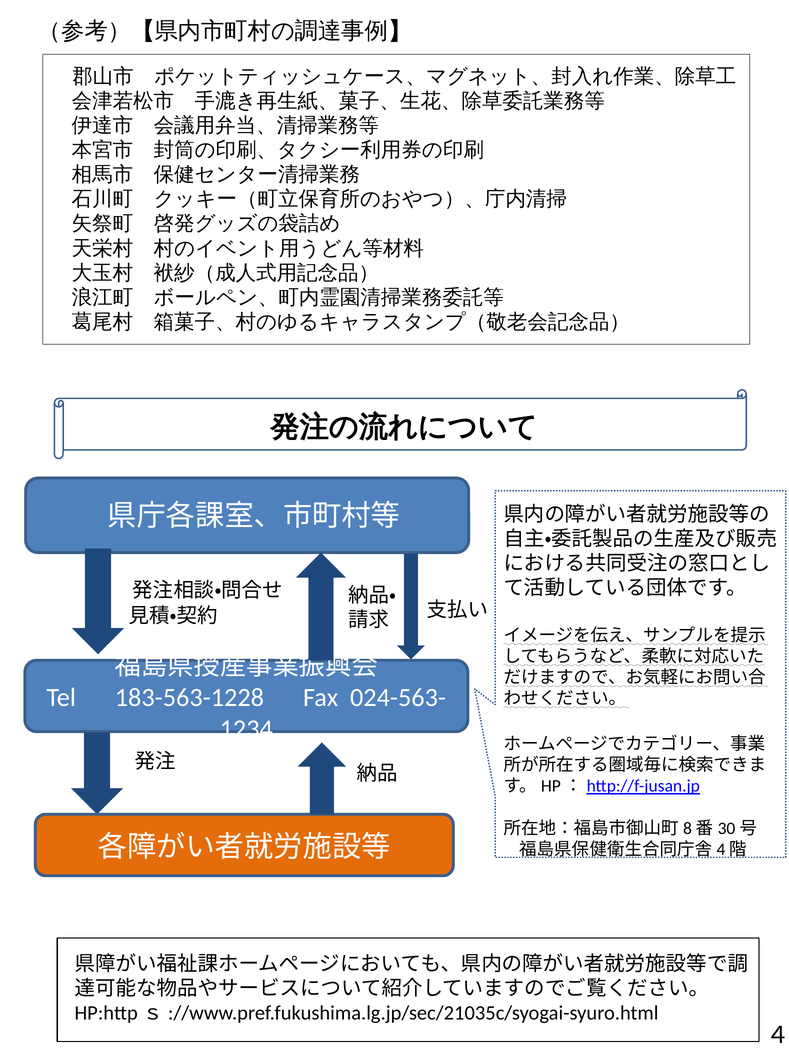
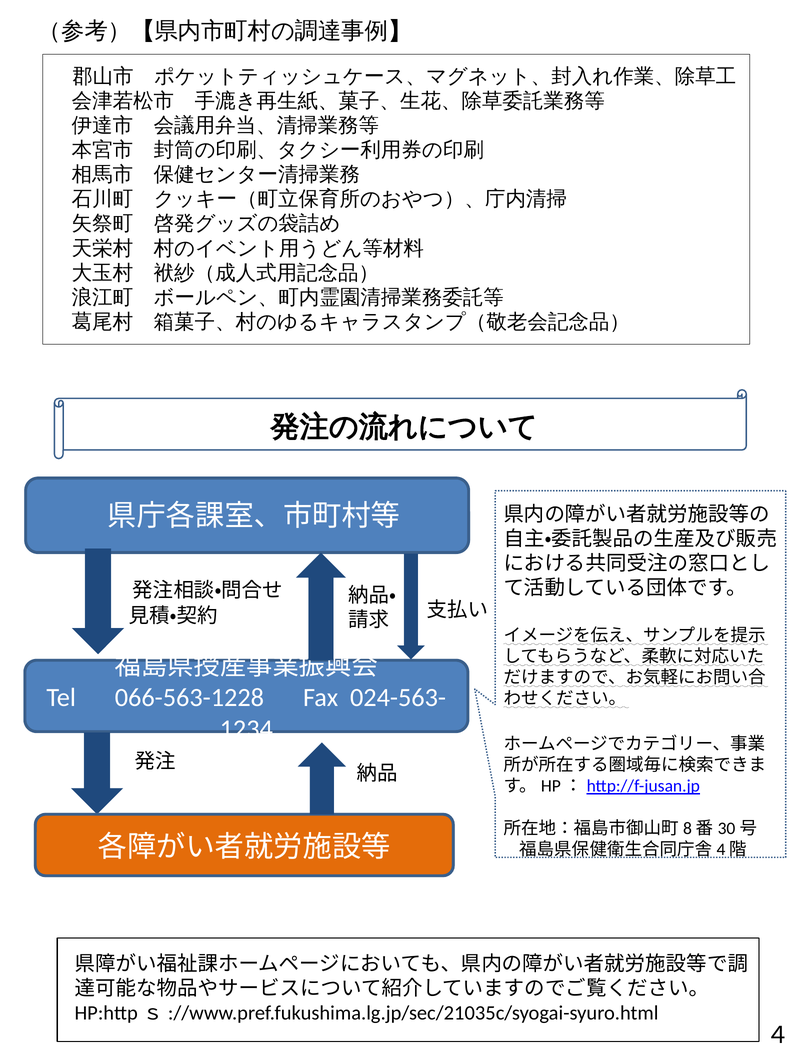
183-563-1228: 183-563-1228 -> 066-563-1228 (189, 698)
